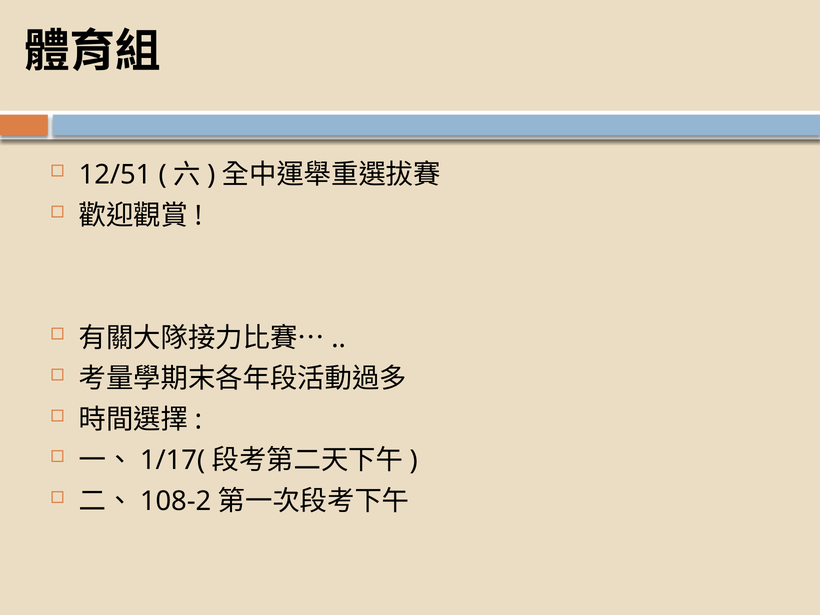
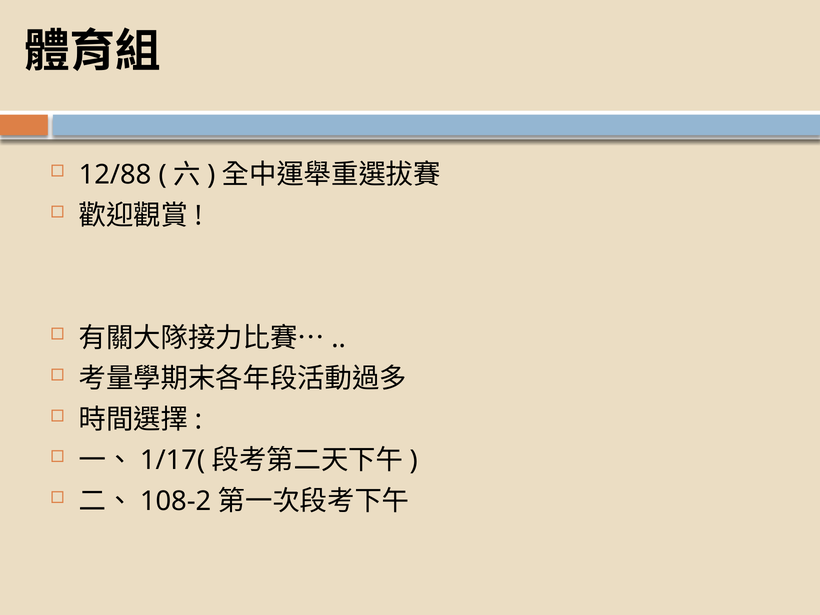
12/51: 12/51 -> 12/88 (115, 175)
